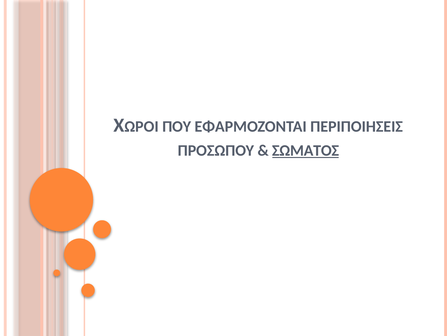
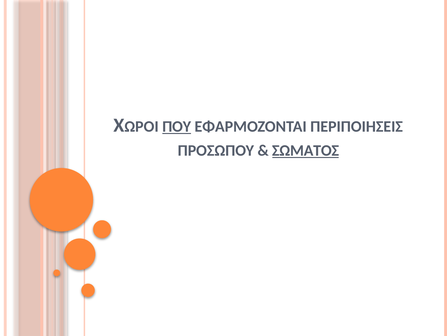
ΠΟΥ underline: none -> present (177, 126)
